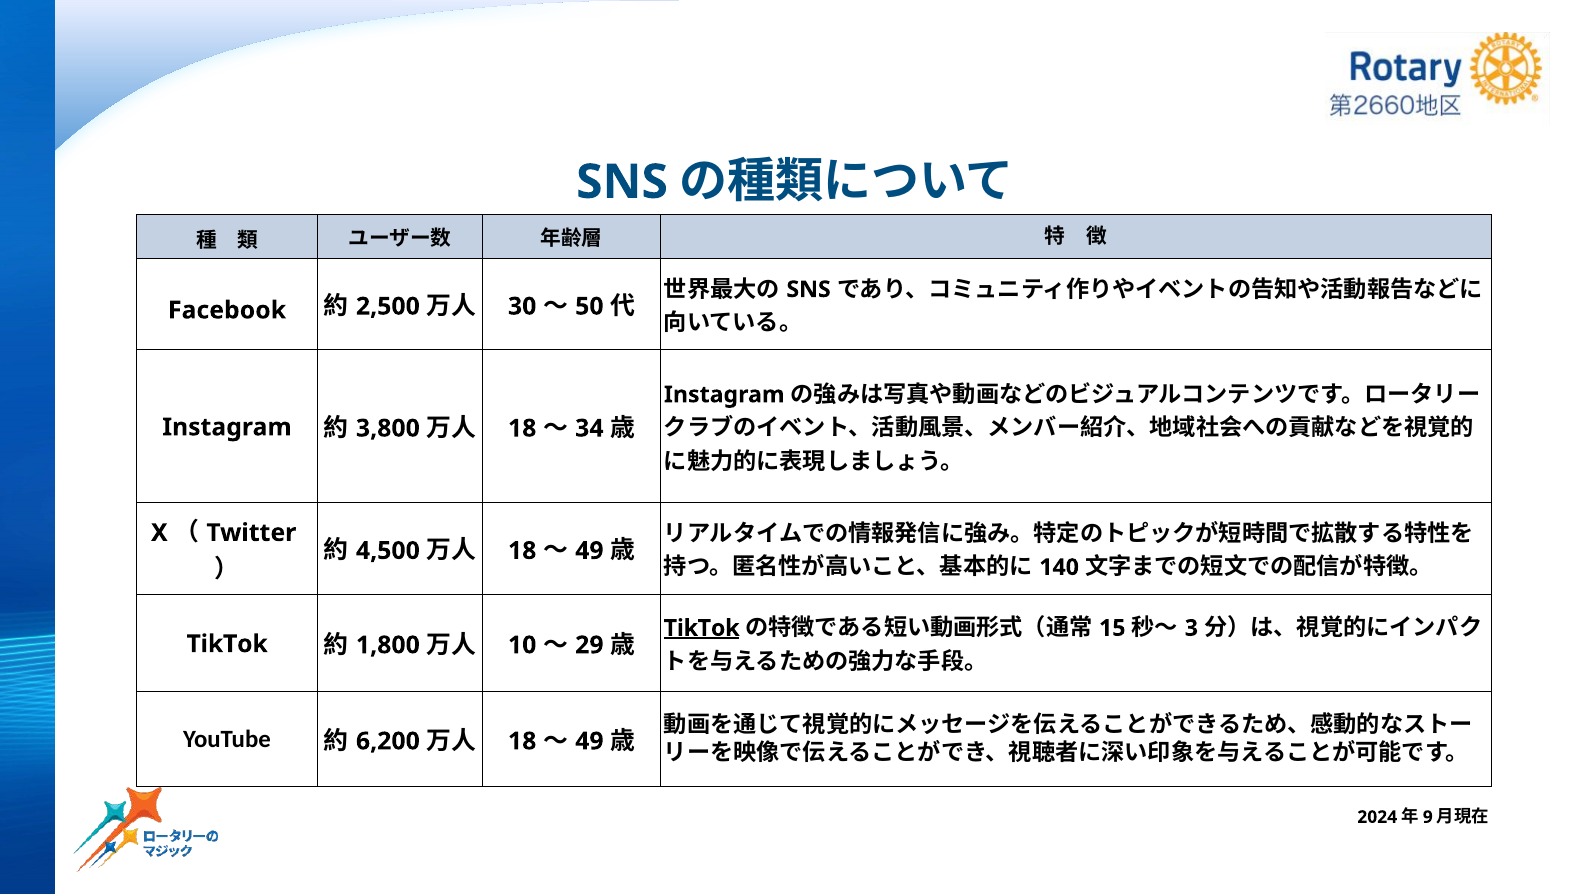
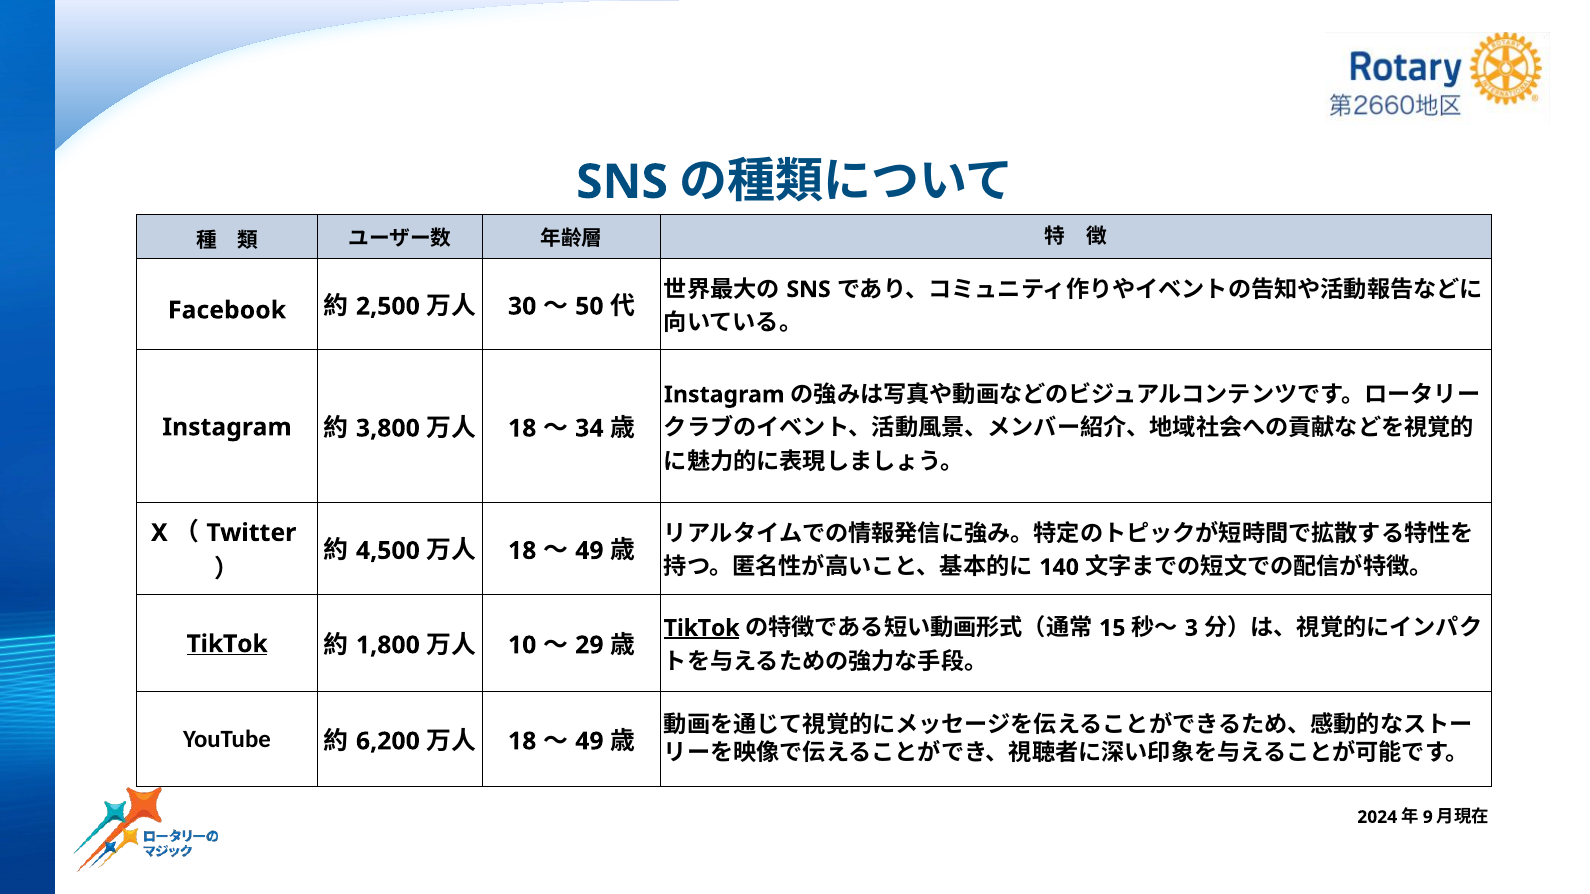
TikTok underline: none -> present (227, 644)
